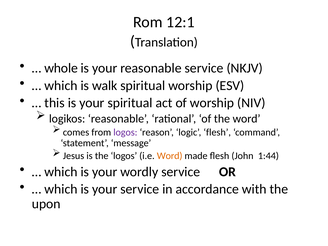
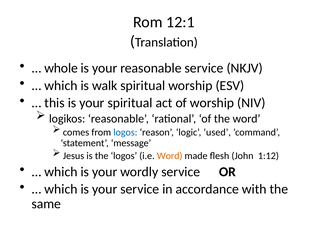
logos colour: purple -> blue (125, 132)
logic flesh: flesh -> used (217, 132)
1:44: 1:44 -> 1:12 (268, 156)
upon: upon -> same (46, 204)
